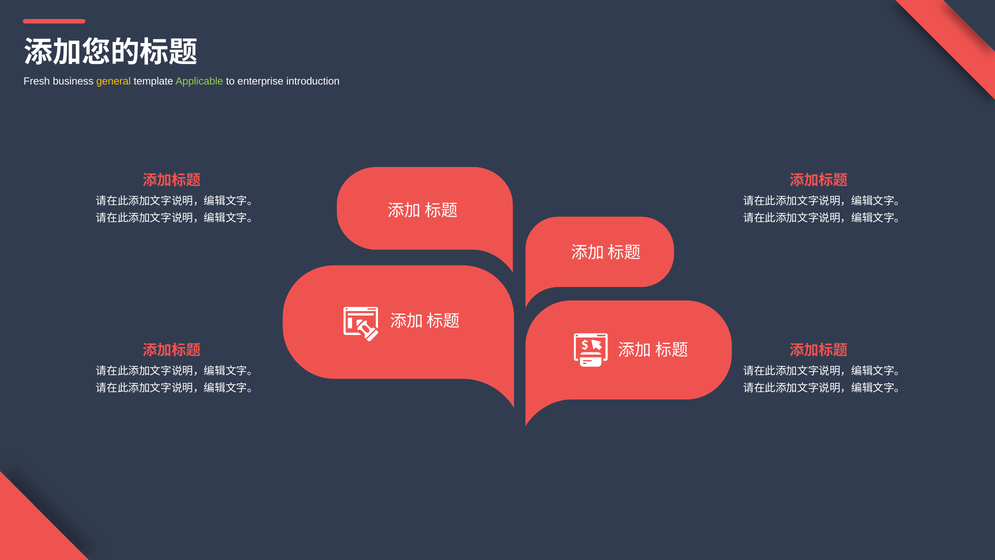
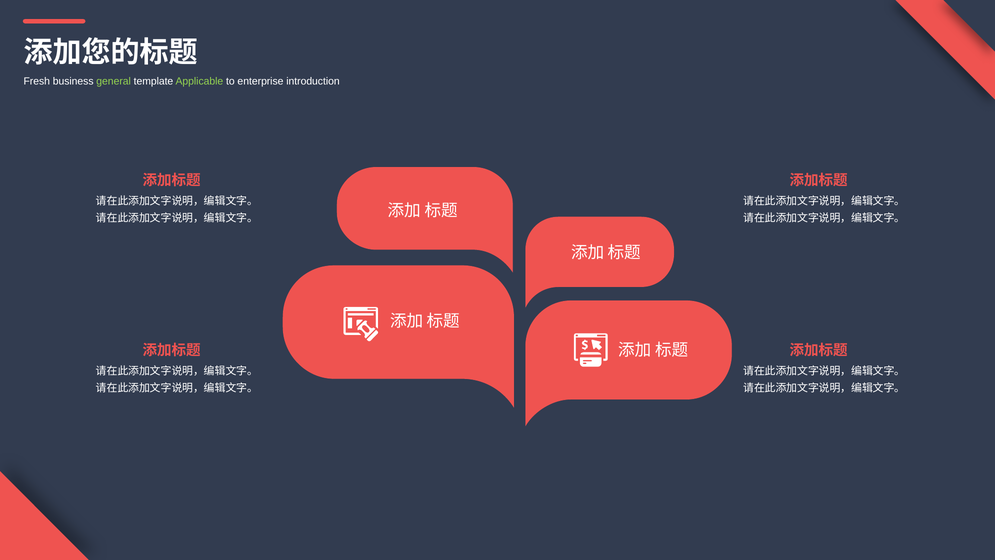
general colour: yellow -> light green (114, 81)
